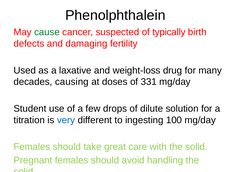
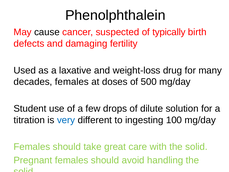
cause colour: green -> black (47, 32)
decades causing: causing -> females (72, 82)
331: 331 -> 500 (149, 82)
